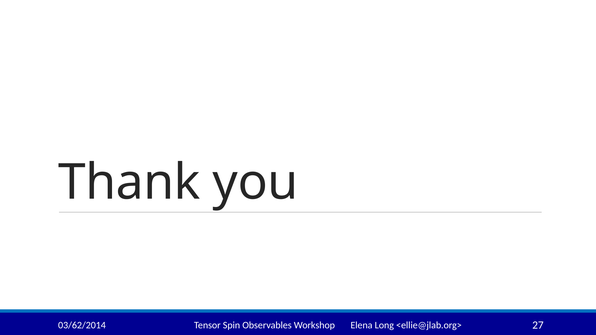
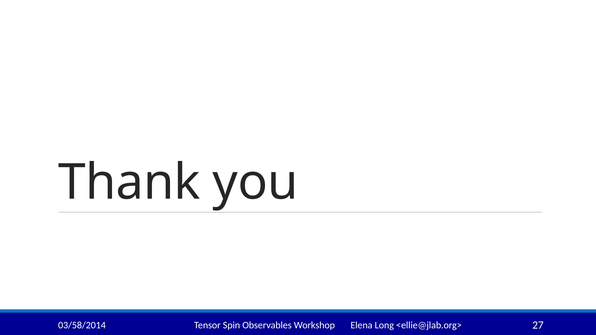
03/62/2014: 03/62/2014 -> 03/58/2014 (82, 325)
